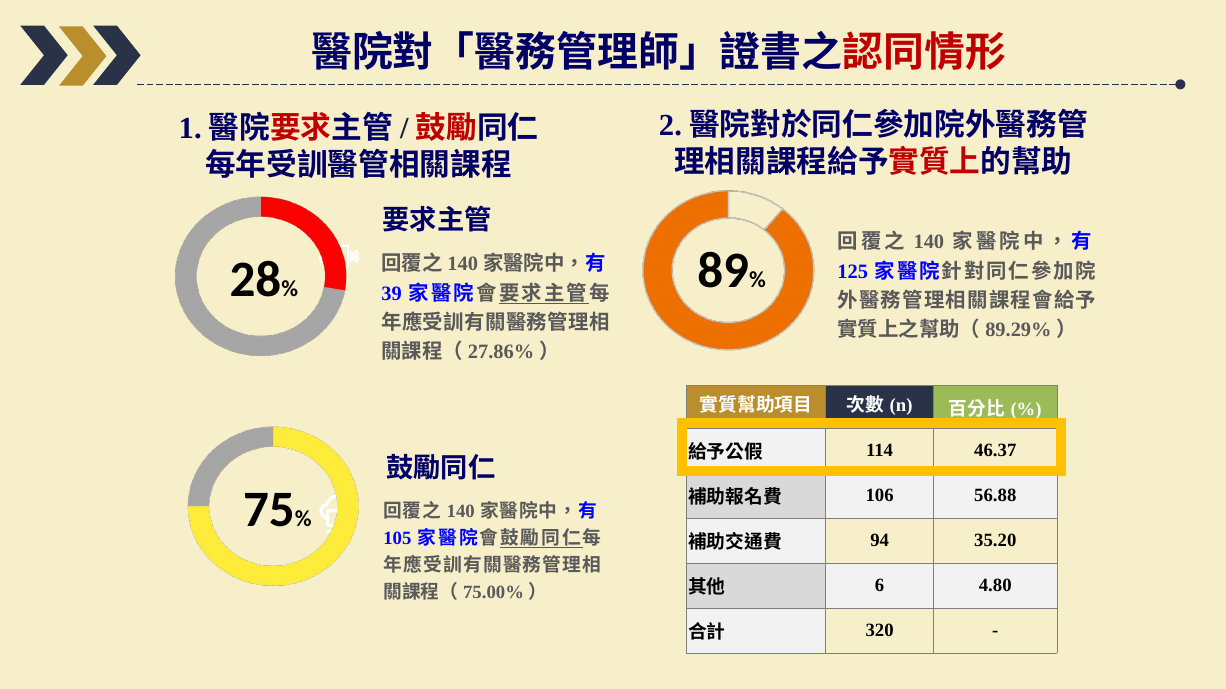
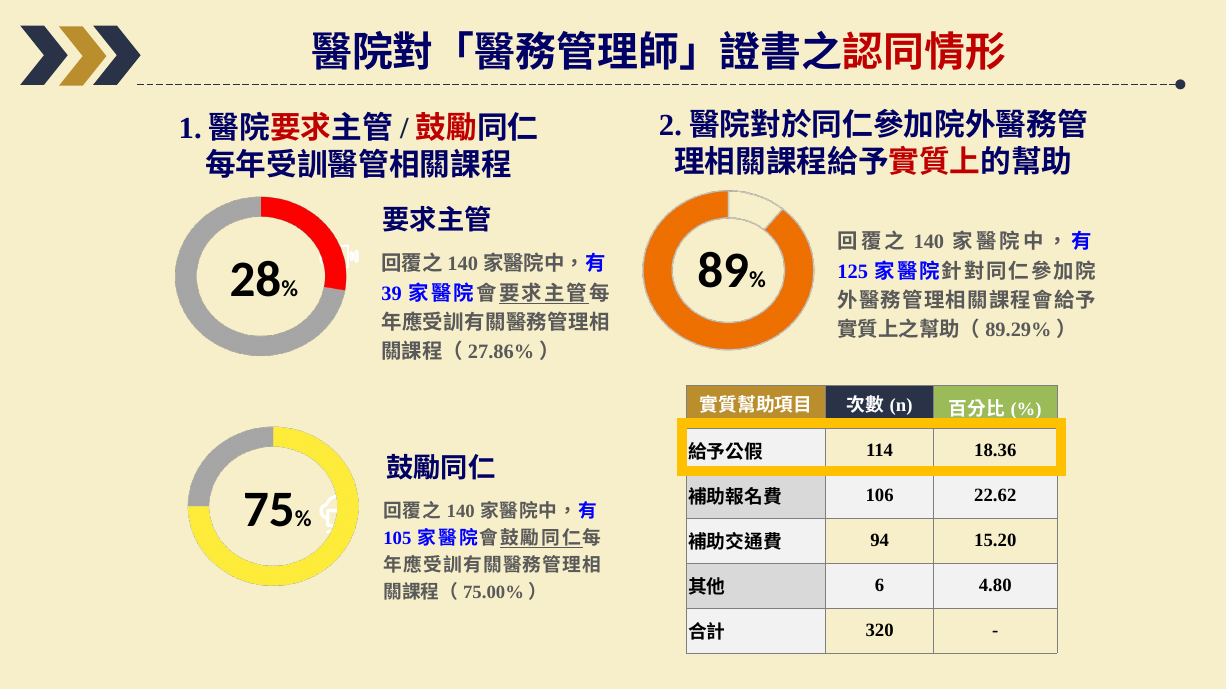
46.37: 46.37 -> 18.36 (995, 451)
56.88: 56.88 -> 22.62 (995, 496)
35.20: 35.20 -> 15.20 (995, 541)
